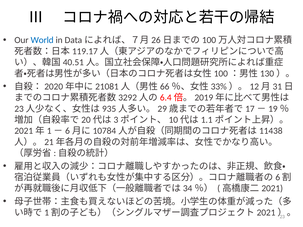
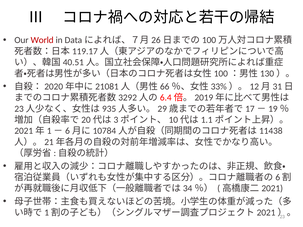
World colour: blue -> red (42, 40)
